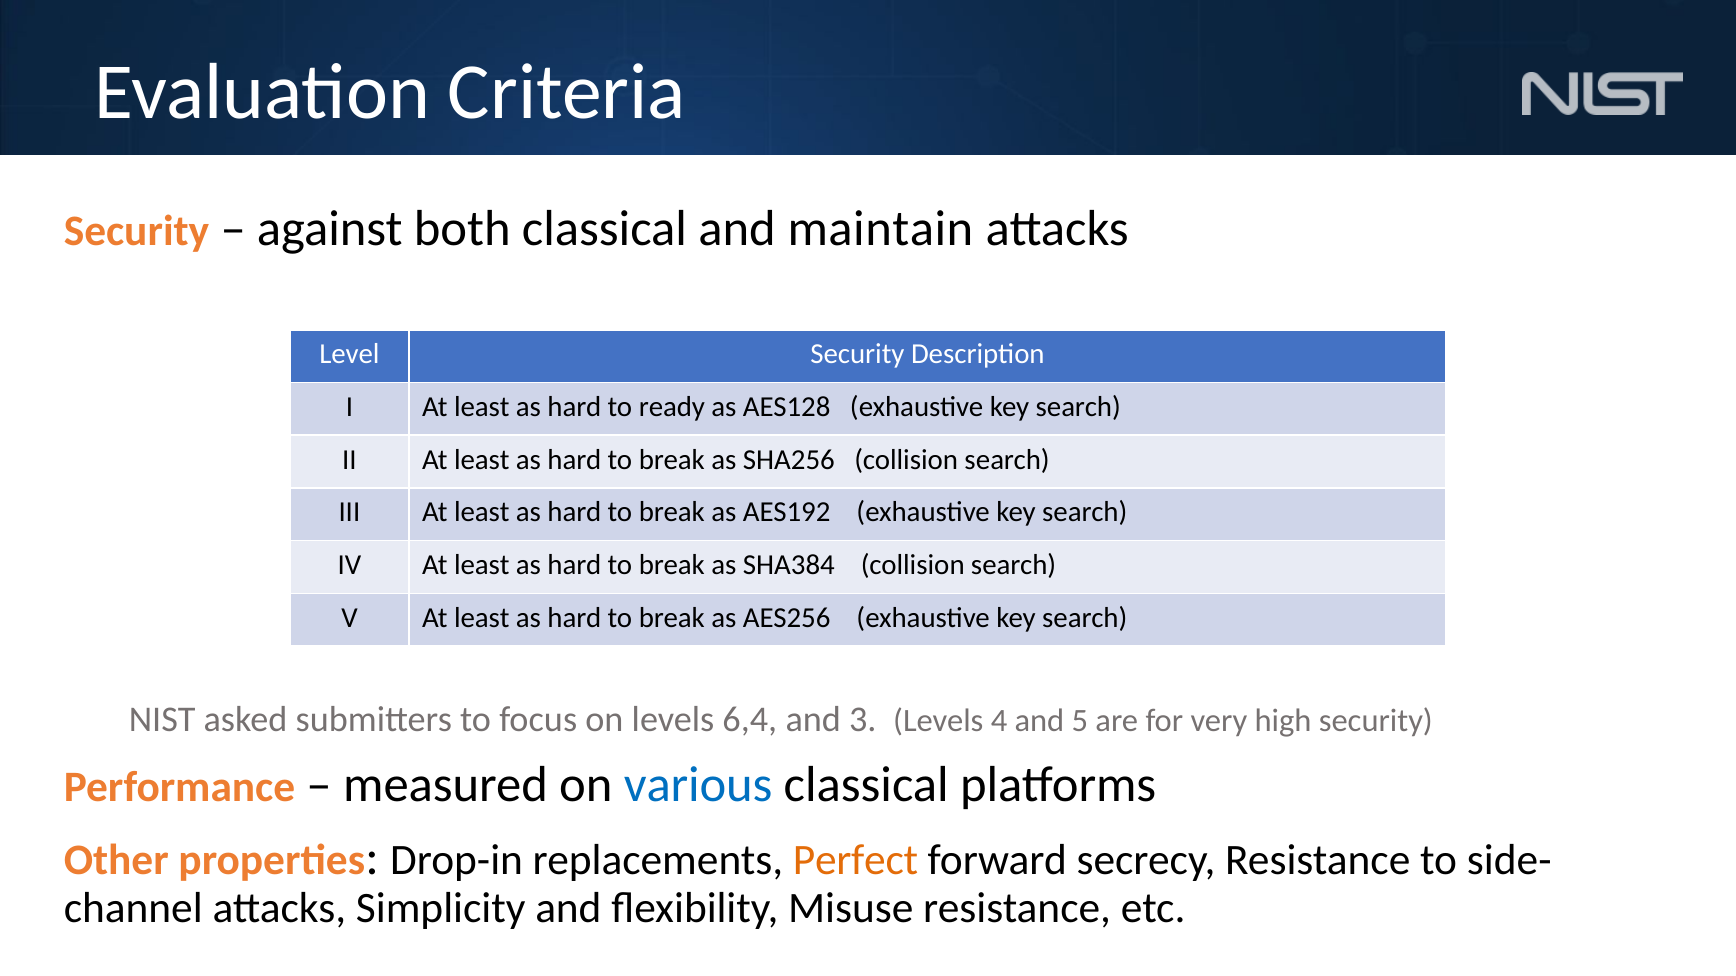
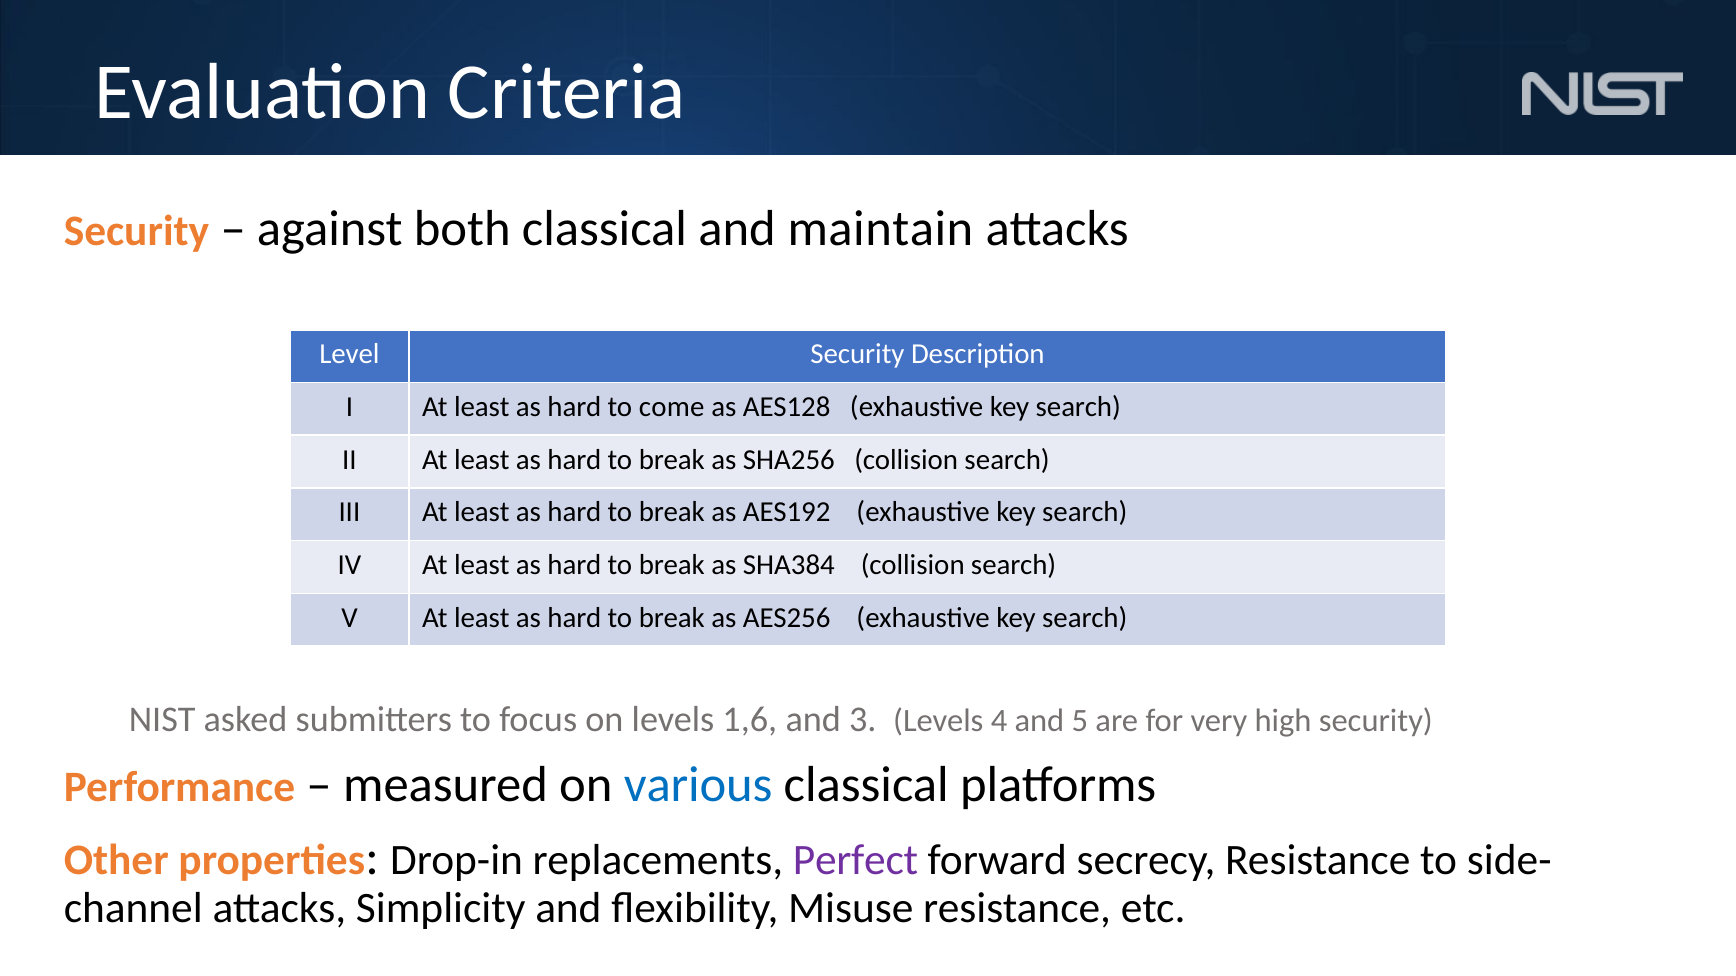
ready: ready -> come (672, 407)
6,4: 6,4 -> 1,6 (750, 720)
Perfect colour: orange -> purple (855, 860)
